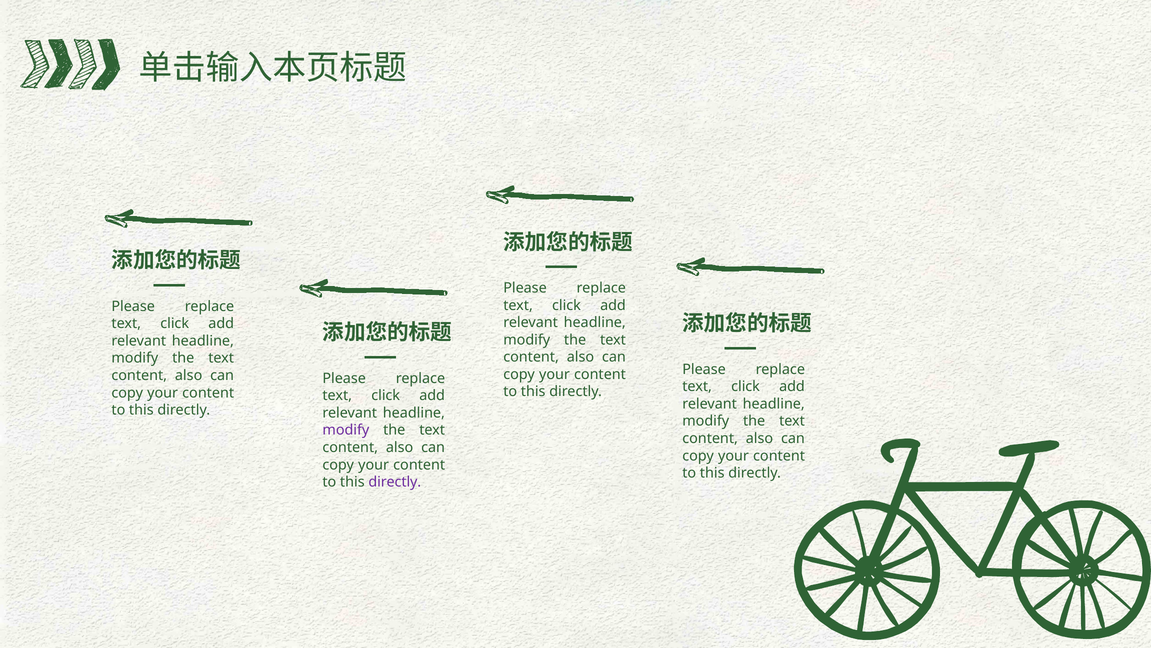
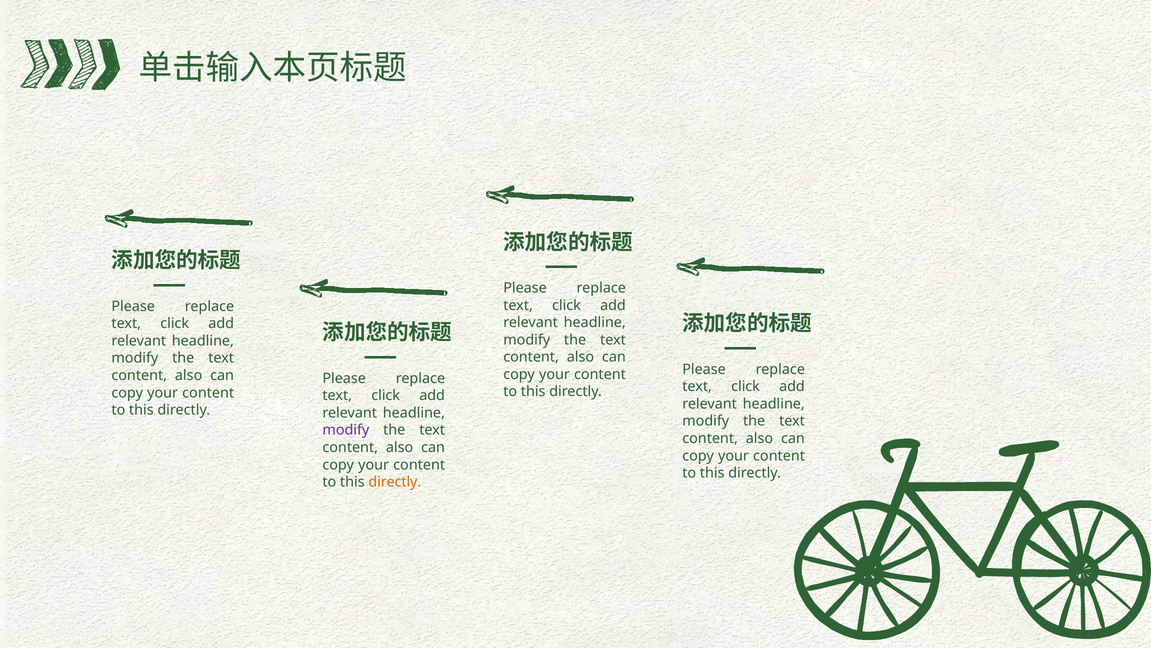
directly colour: purple -> orange (395, 482)
